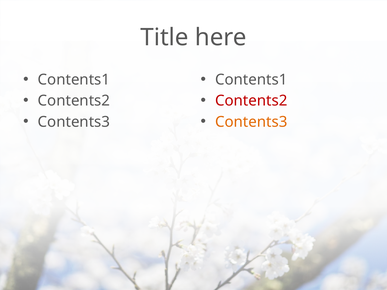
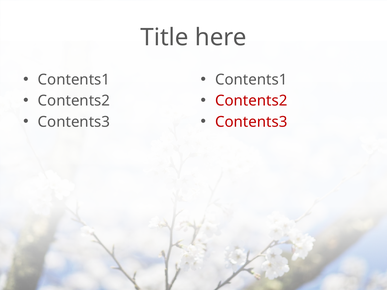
Contents3 colour: orange -> red (251, 122)
